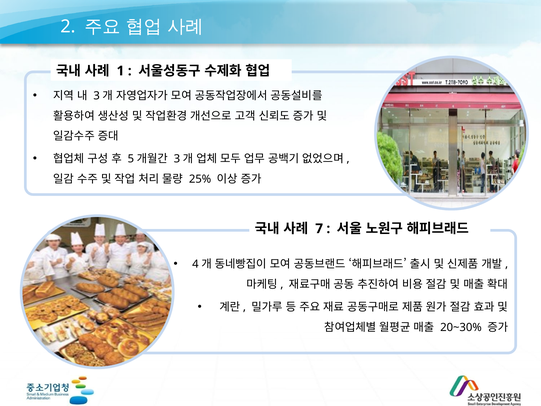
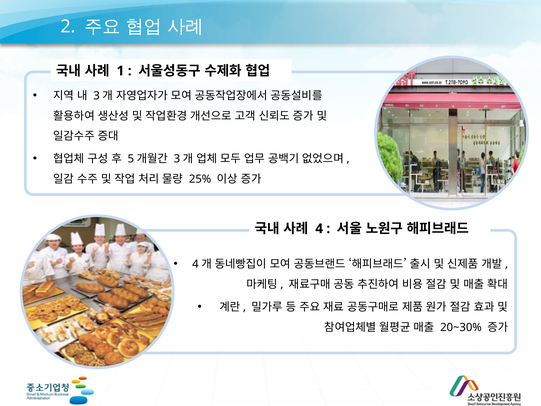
7: 7 -> 4 (319, 228)
